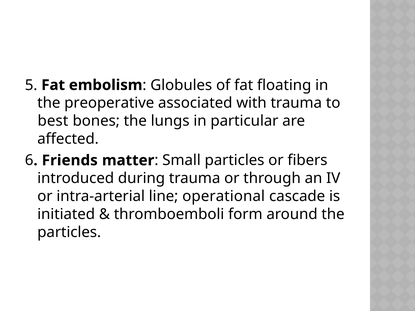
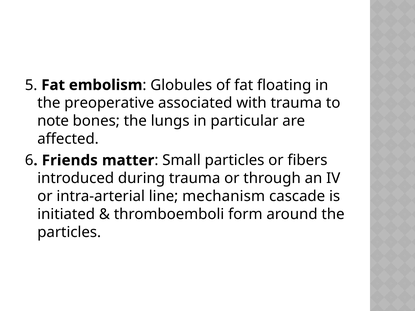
best: best -> note (53, 121)
operational: operational -> mechanism (224, 196)
